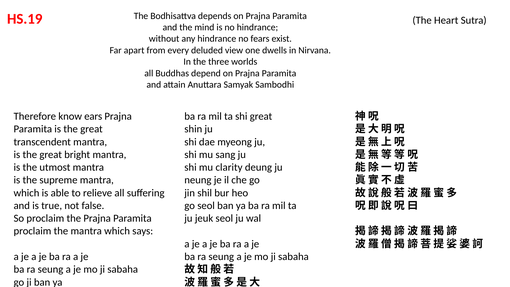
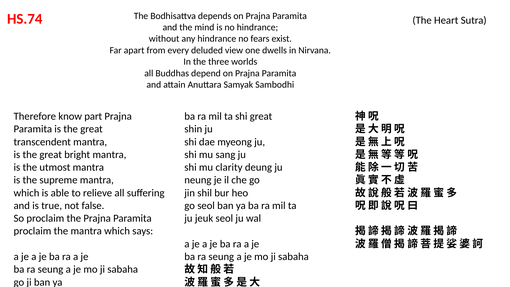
HS.19: HS.19 -> HS.74 (25, 19)
ears: ears -> part (93, 116)
